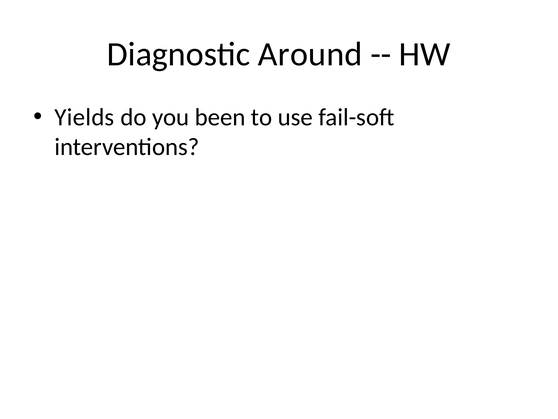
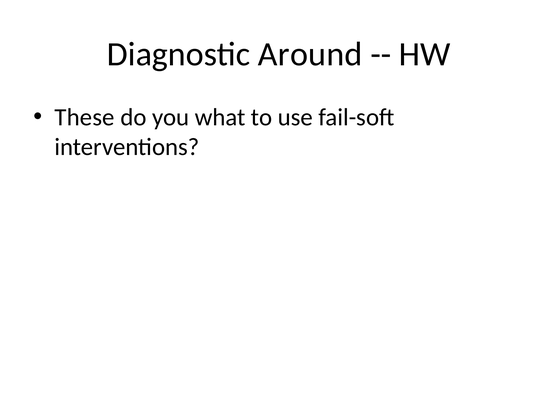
Yields: Yields -> These (85, 117)
been: been -> what (220, 117)
